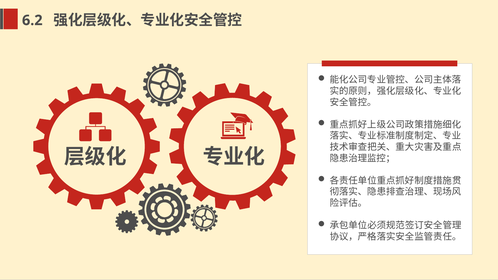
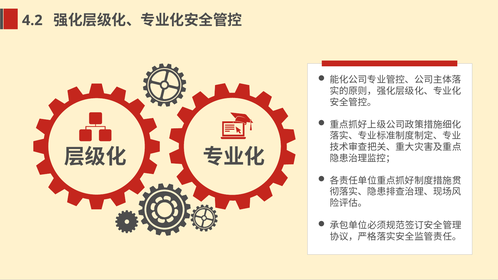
6.2: 6.2 -> 4.2 (32, 20)
